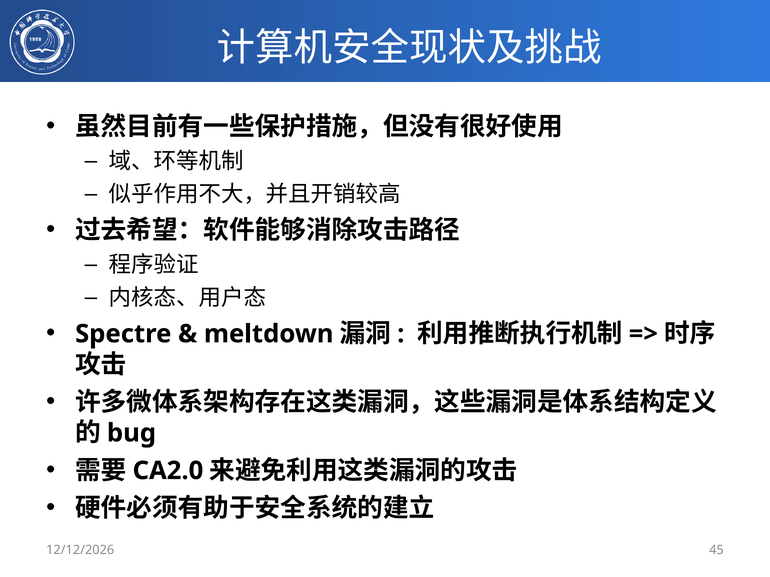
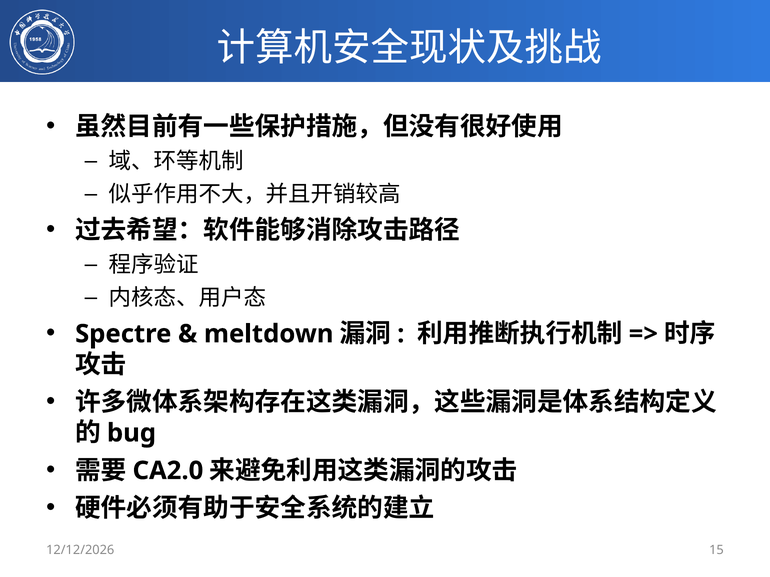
45: 45 -> 15 (716, 550)
